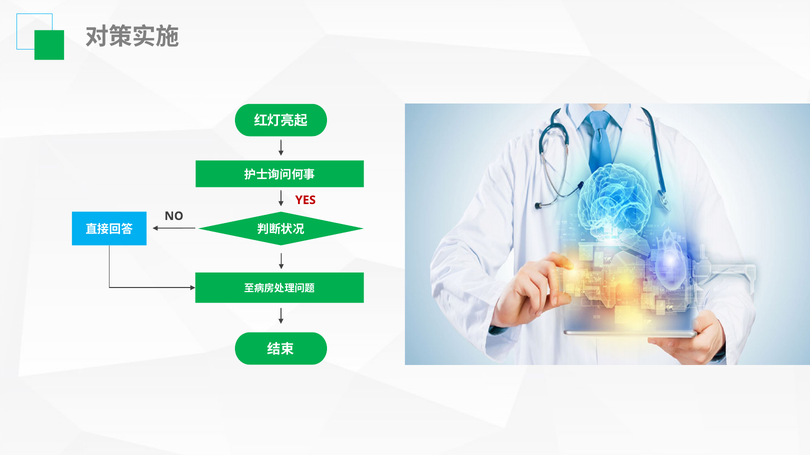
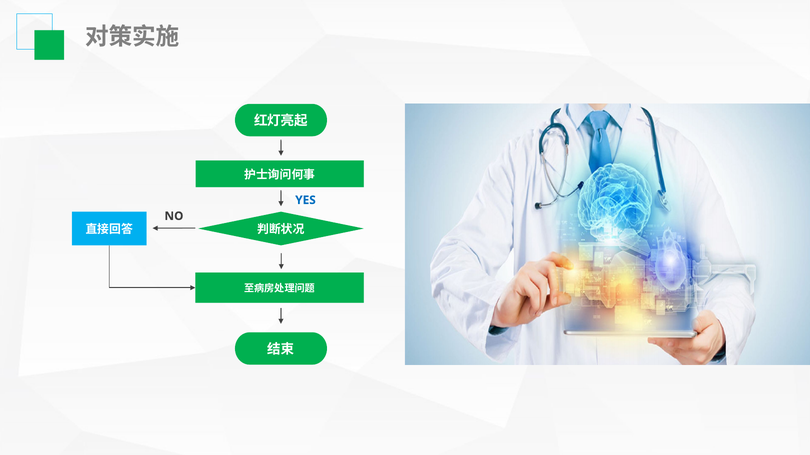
YES colour: red -> blue (306, 200)
